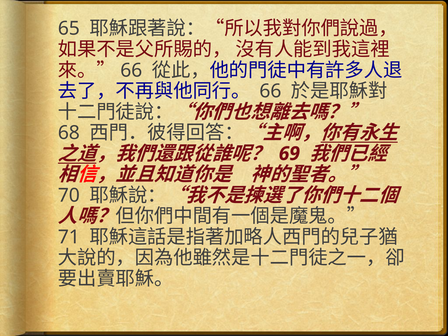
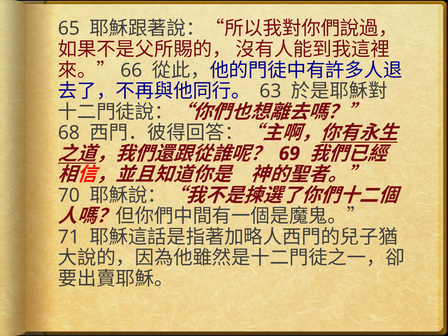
66: 66 -> 63 (270, 91)
